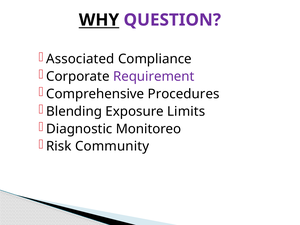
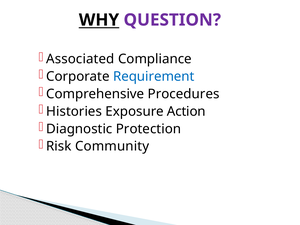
Requirement colour: purple -> blue (154, 76)
Blending: Blending -> Histories (74, 111)
Limits: Limits -> Action (186, 111)
Monitoreo: Monitoreo -> Protection (149, 129)
